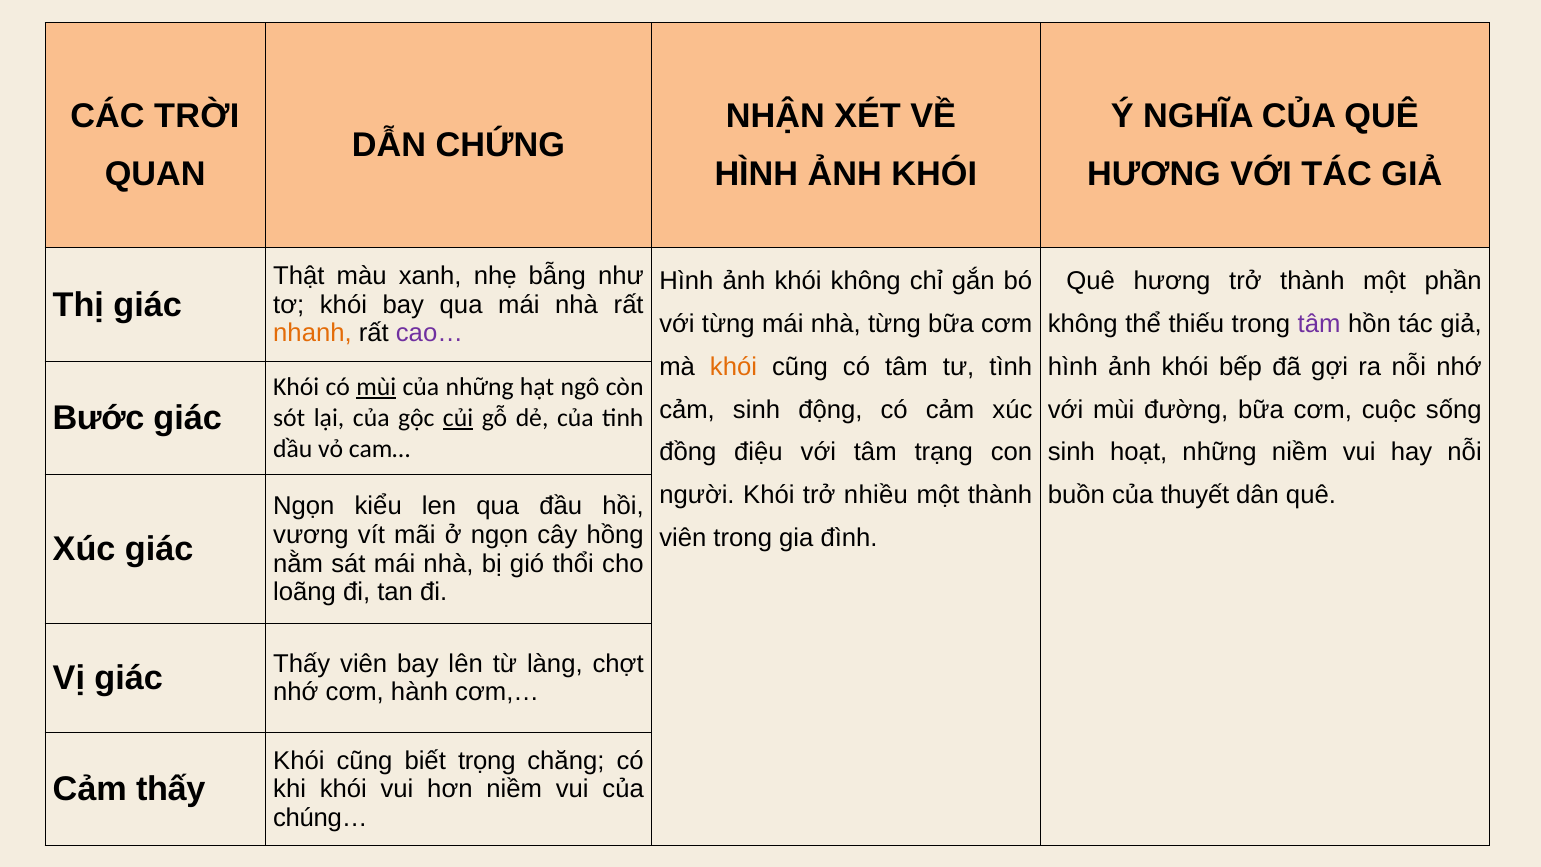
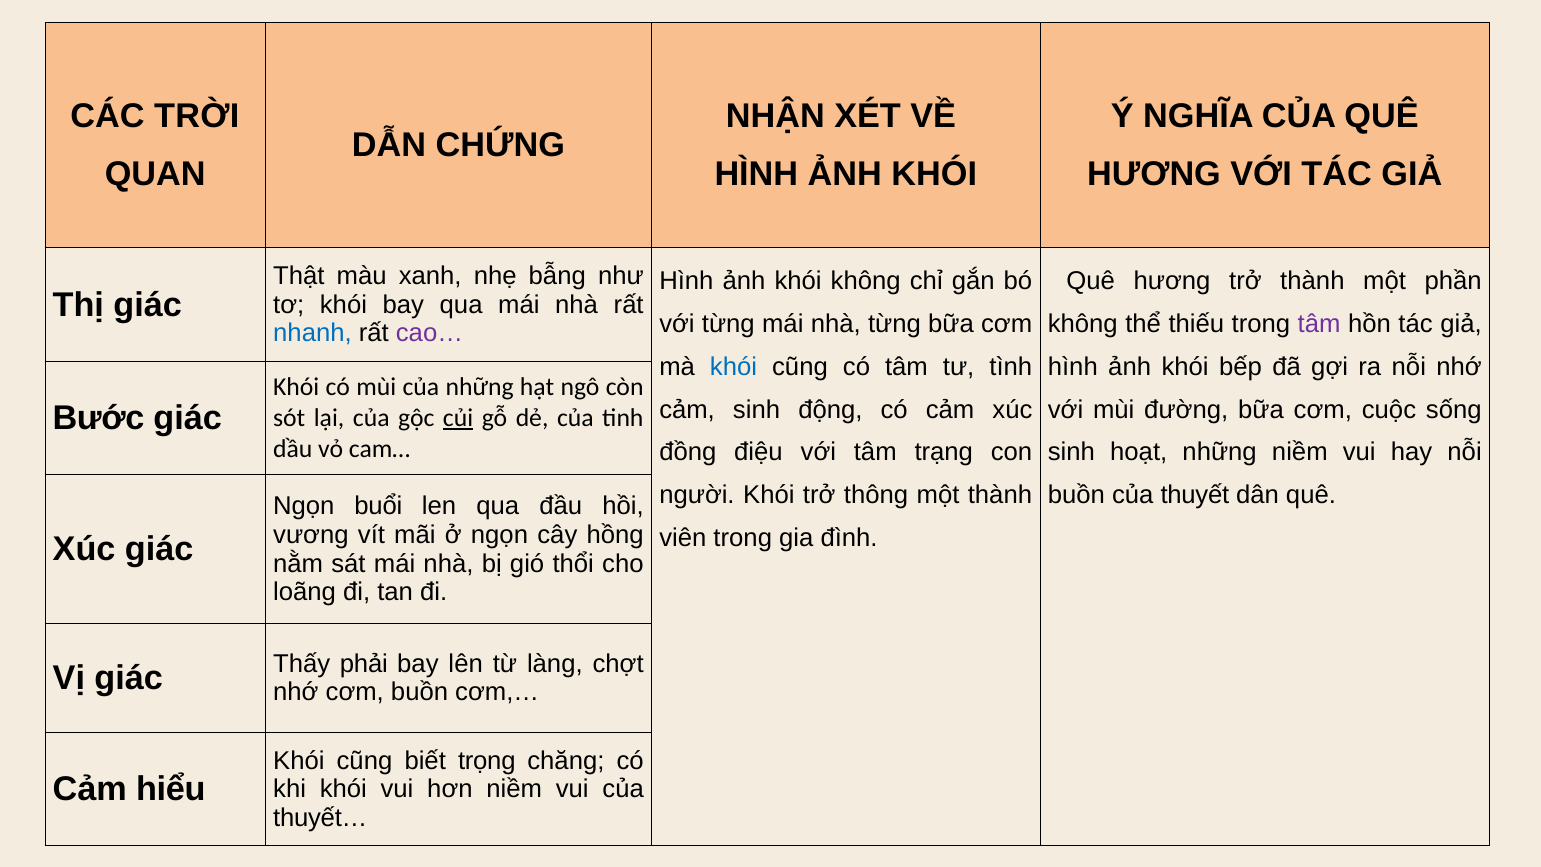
nhanh colour: orange -> blue (312, 333)
khói colour: orange -> blue (734, 366)
mùi underline: present -> none (376, 387)
nhiều: nhiều -> thông (876, 495)
kiểu: kiểu -> buổi (378, 506)
Thấy viên: viên -> phải (364, 664)
cơm hành: hành -> buồn (420, 692)
Cảm thấy: thấy -> hiểu (171, 789)
chúng…: chúng… -> thuyết… (320, 818)
